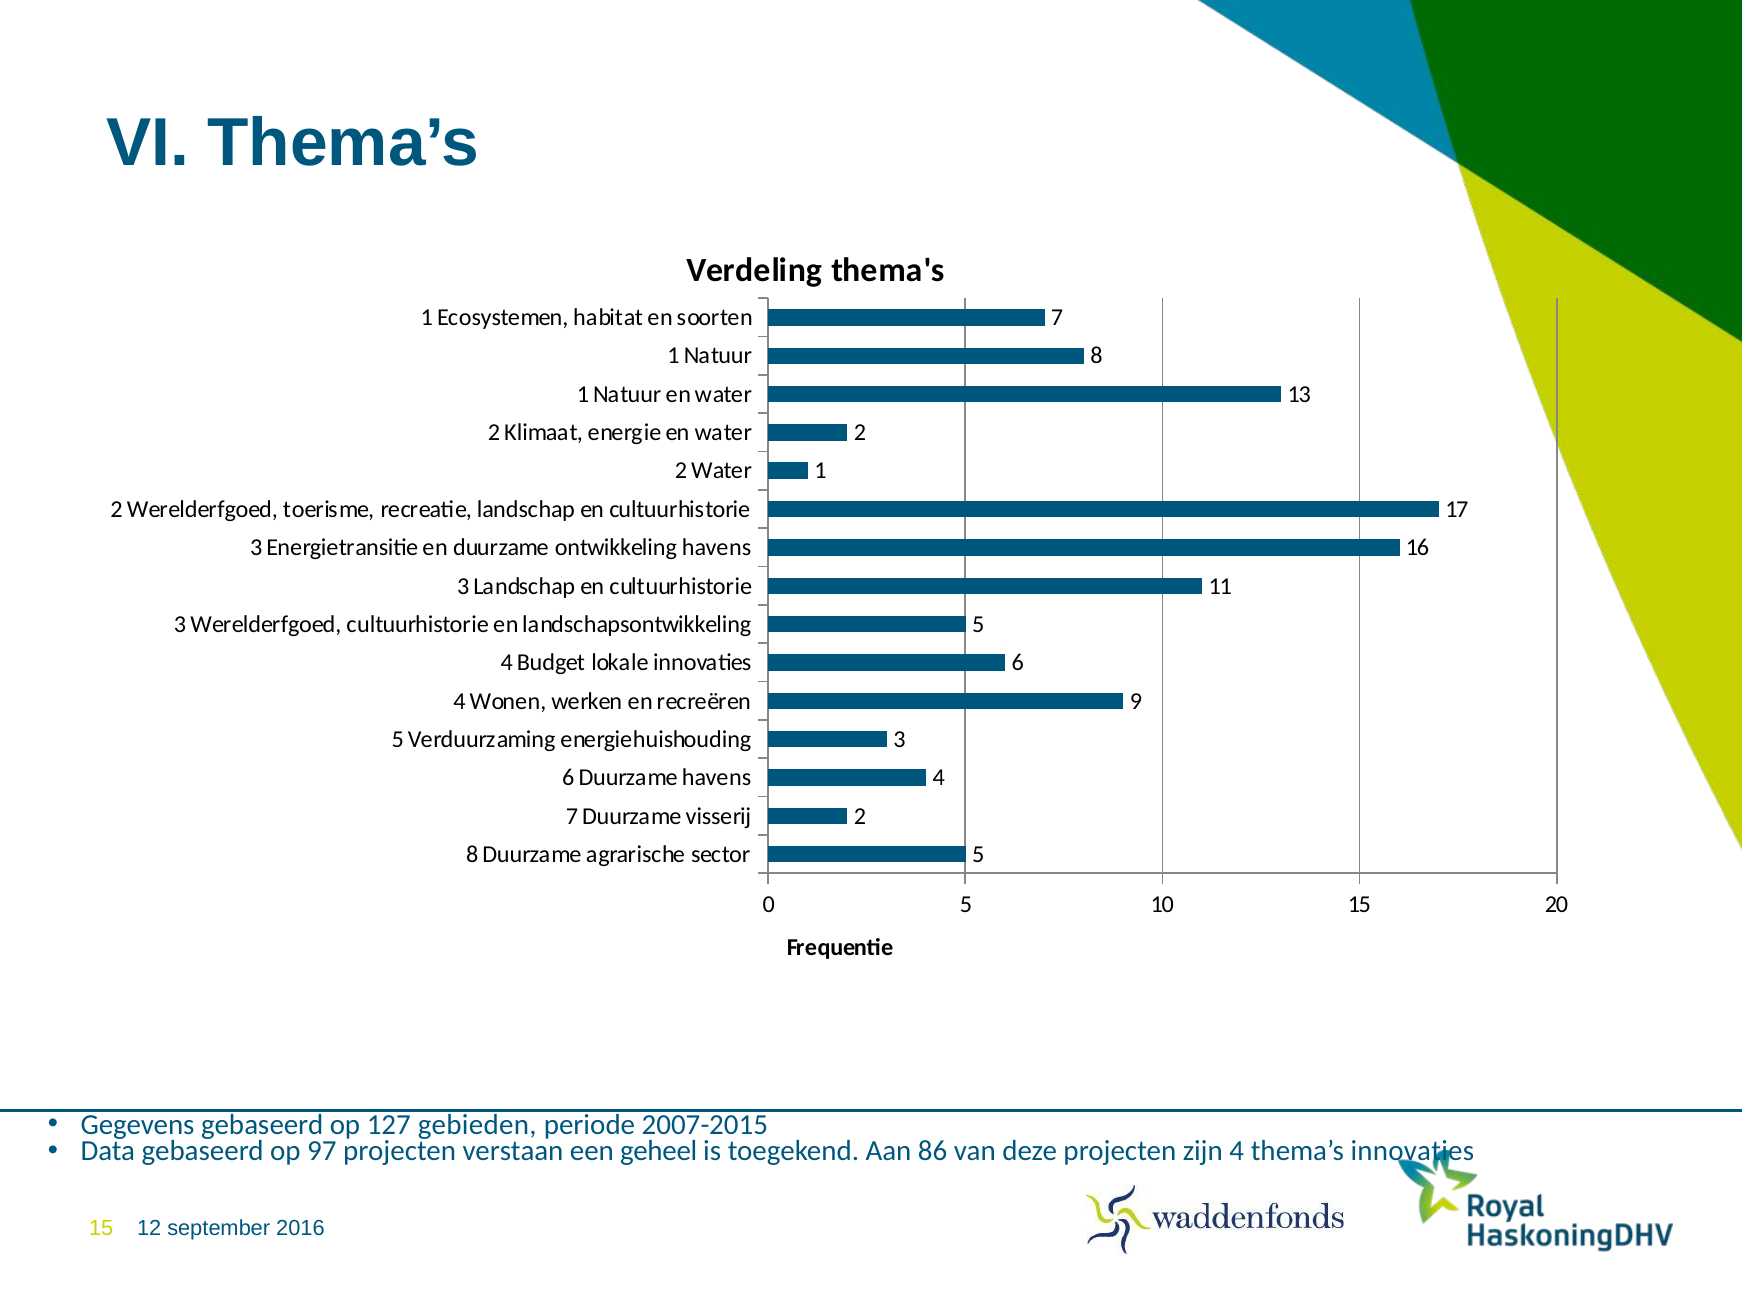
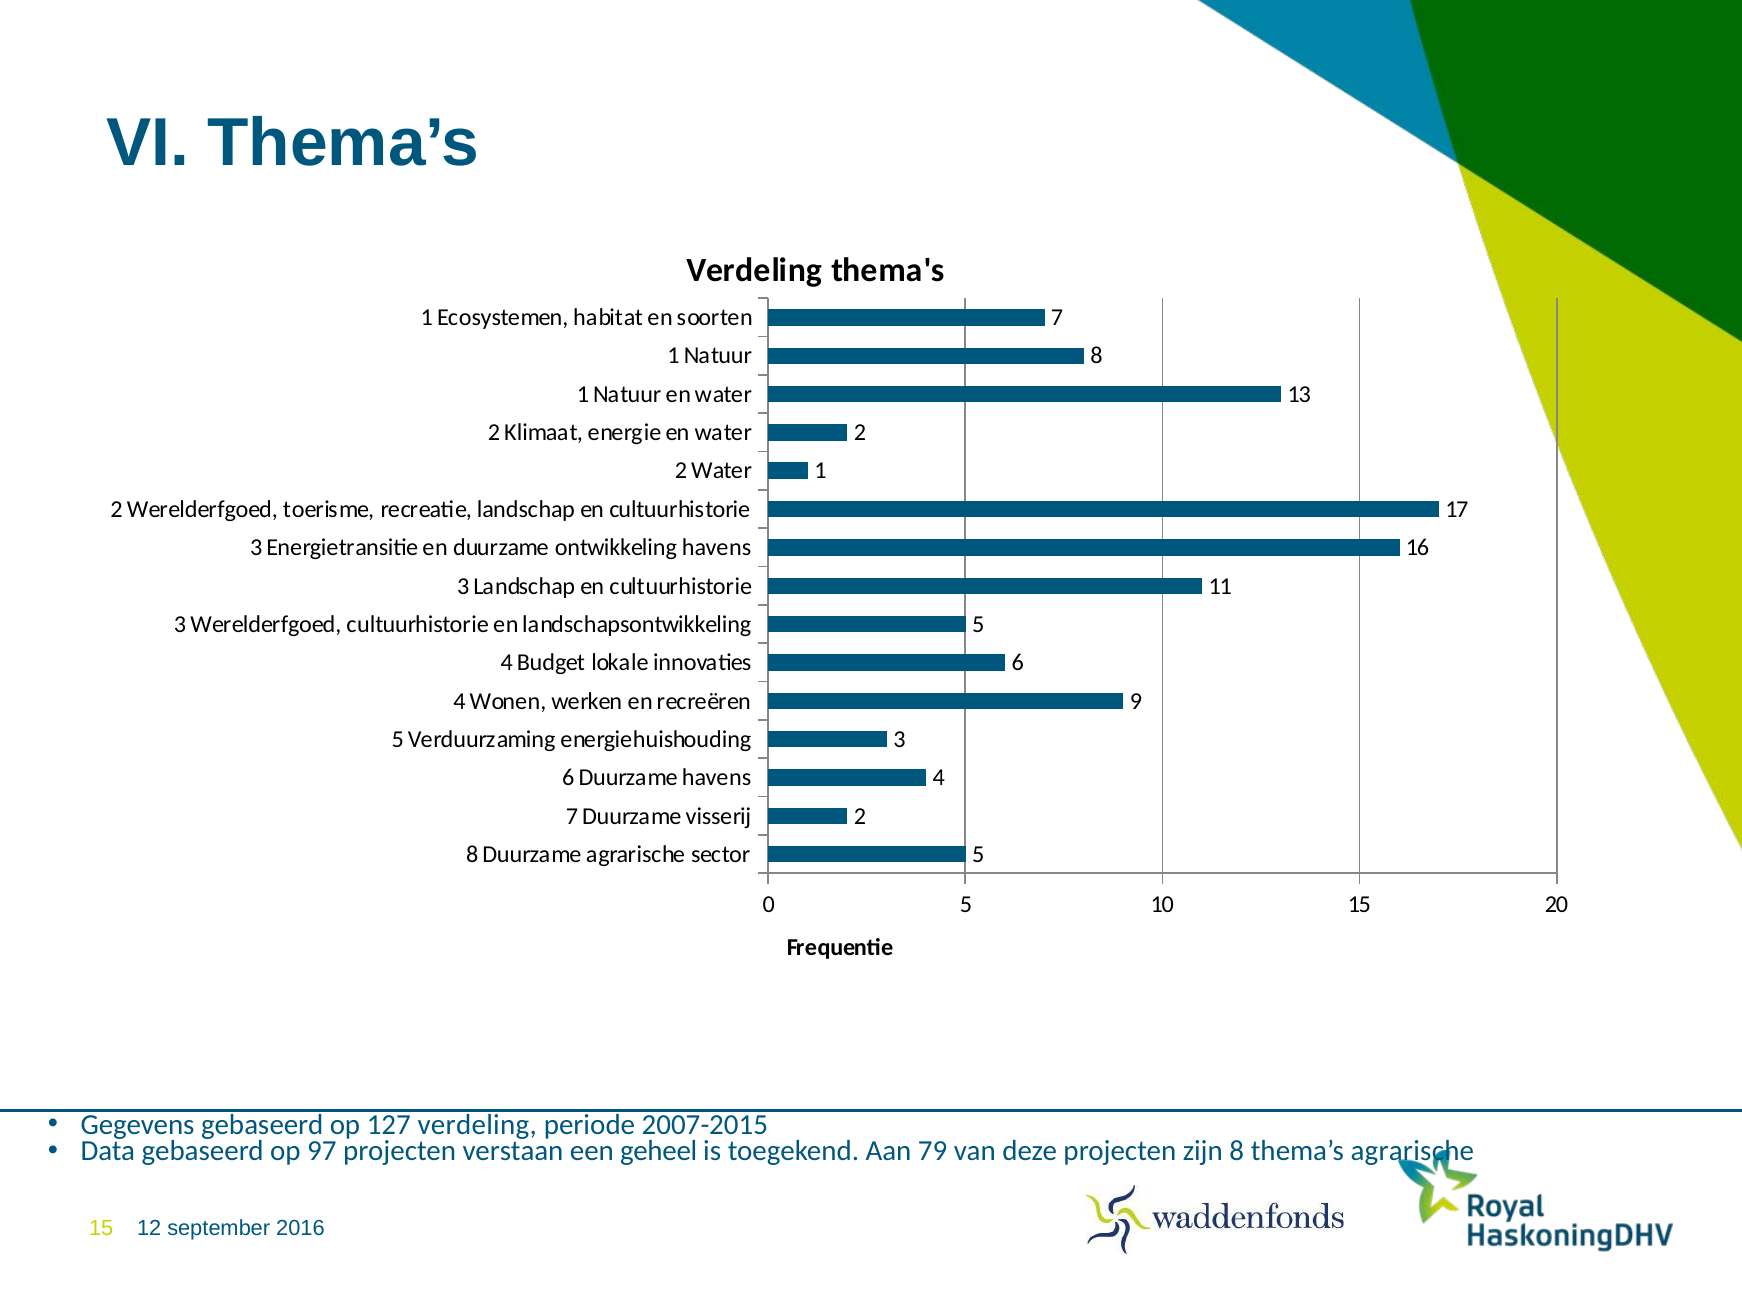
127 gebieden: gebieden -> verdeling (477, 1124)
86: 86 -> 79 (933, 1151)
zijn 4: 4 -> 8 (1237, 1151)
thema’s innovaties: innovaties -> agrarische (1412, 1151)
